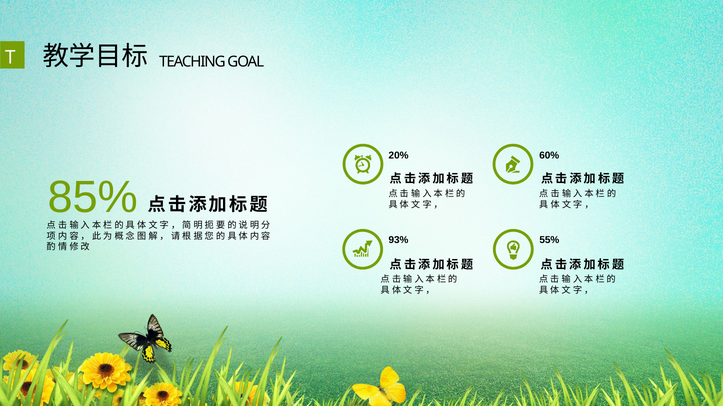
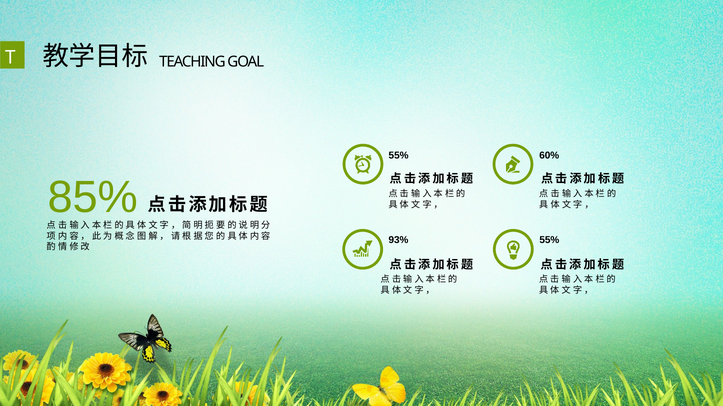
20%: 20% -> 55% (399, 156)
